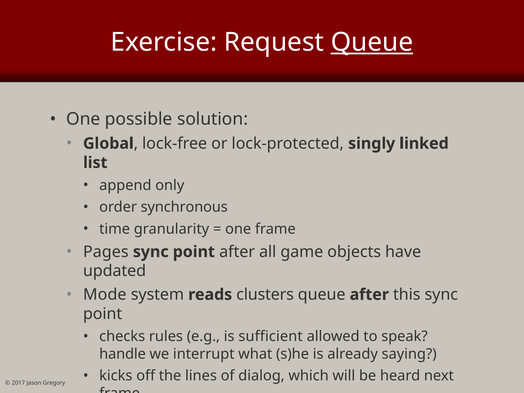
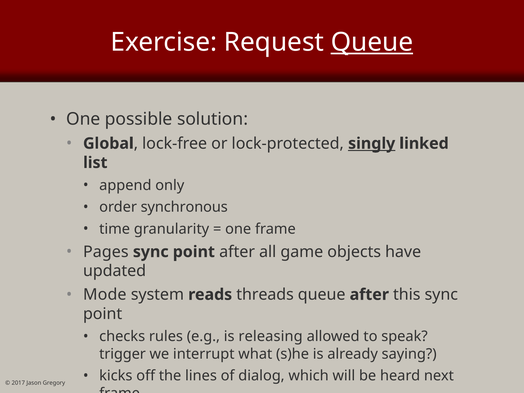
singly underline: none -> present (372, 143)
clusters: clusters -> threads (265, 295)
sufficient: sufficient -> releasing (271, 336)
handle: handle -> trigger (123, 354)
